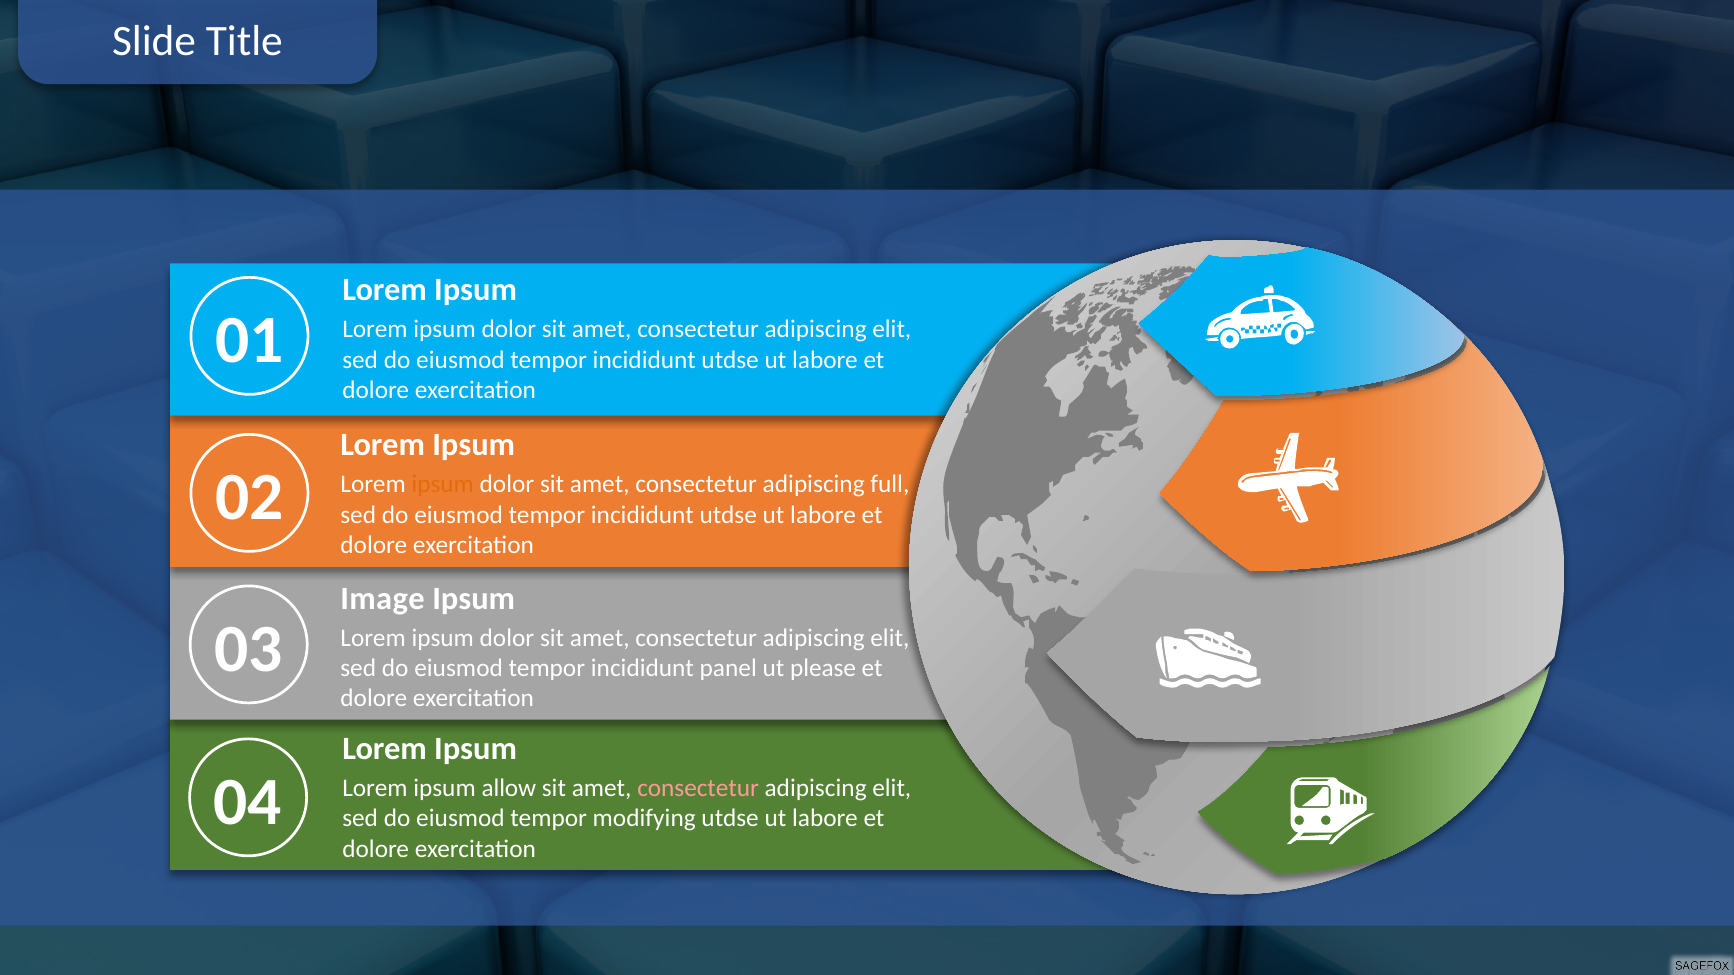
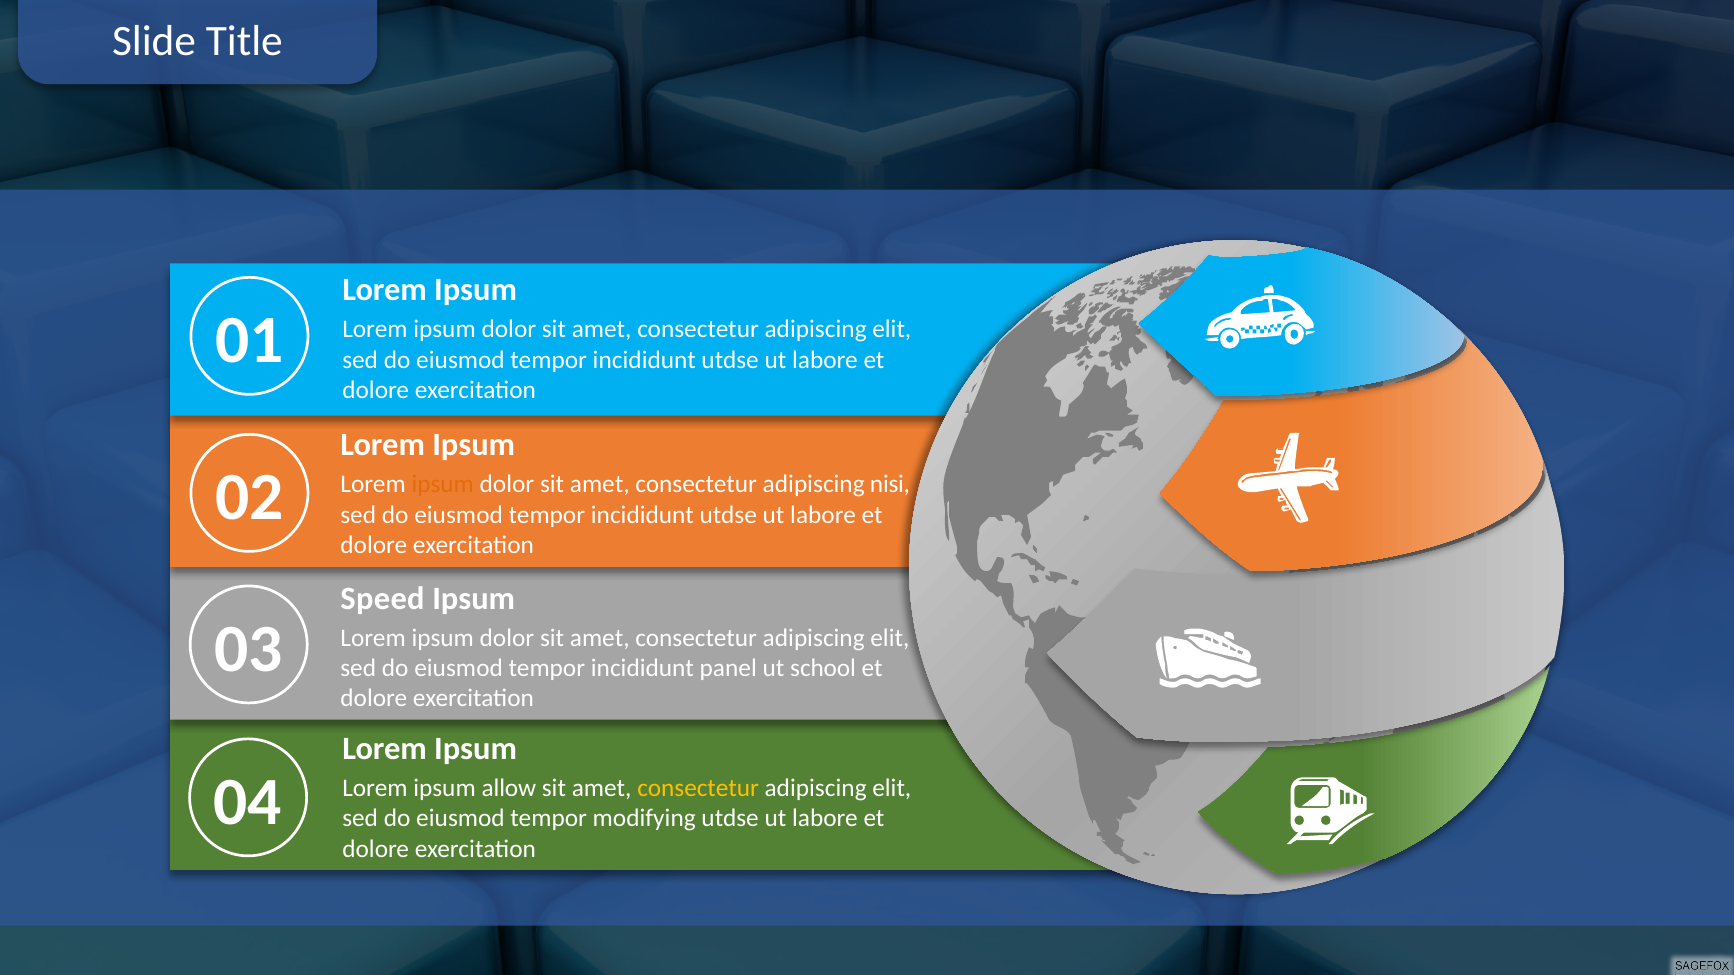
full: full -> nisi (890, 485)
Image: Image -> Speed (383, 599)
please: please -> school (823, 668)
consectetur colour: pink -> yellow (698, 788)
